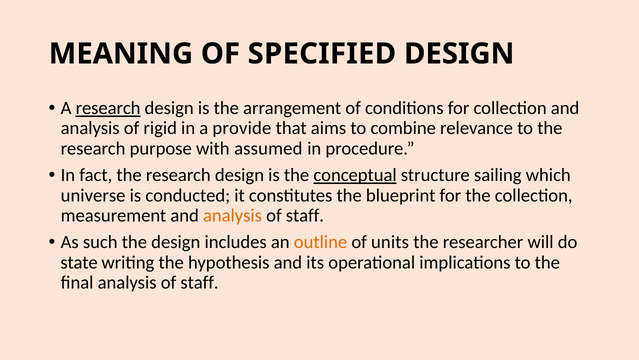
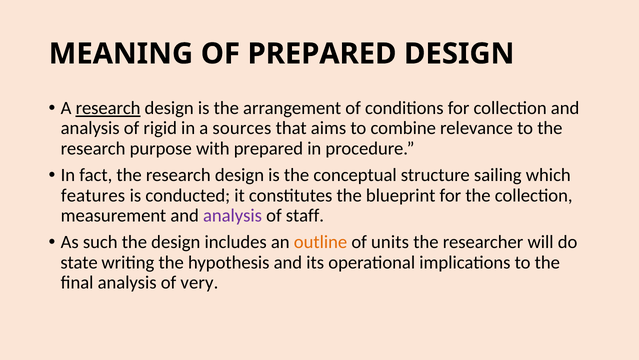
OF SPECIFIED: SPECIFIED -> PREPARED (322, 54)
provide: provide -> sources (242, 128)
with assumed: assumed -> prepared (268, 148)
conceptual underline: present -> none (355, 175)
universe: universe -> features (93, 195)
analysis colour: orange -> purple (233, 215)
final analysis of staff: staff -> very (199, 282)
